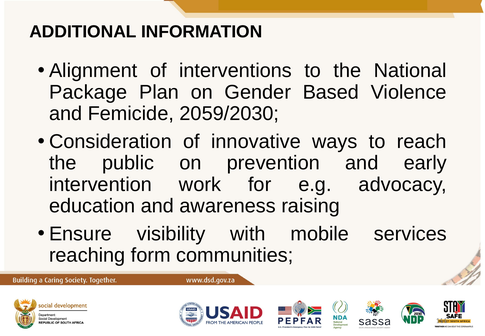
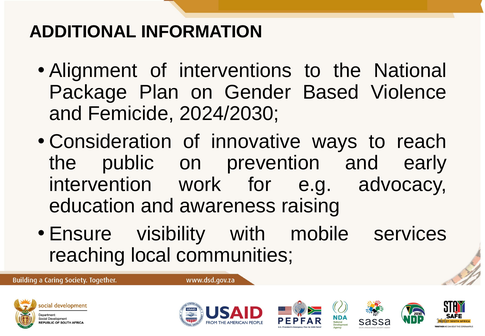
2059/2030: 2059/2030 -> 2024/2030 (229, 114)
form: form -> local (151, 255)
